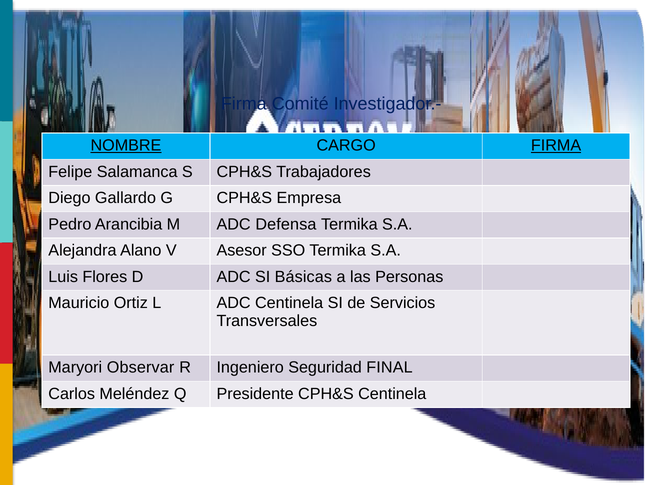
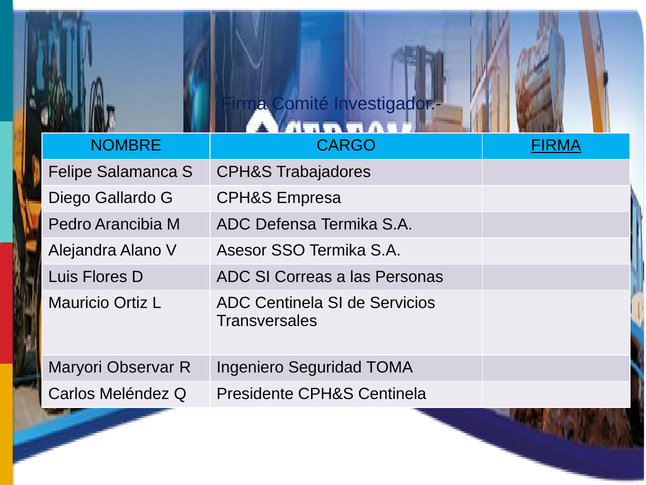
NOMBRE underline: present -> none (126, 145)
Básicas: Básicas -> Correas (303, 276)
FINAL: FINAL -> TOMA (390, 367)
